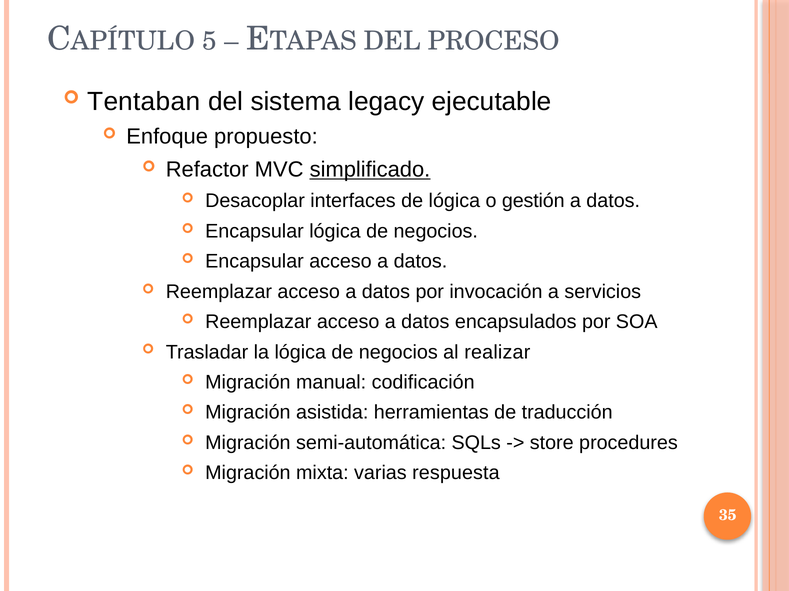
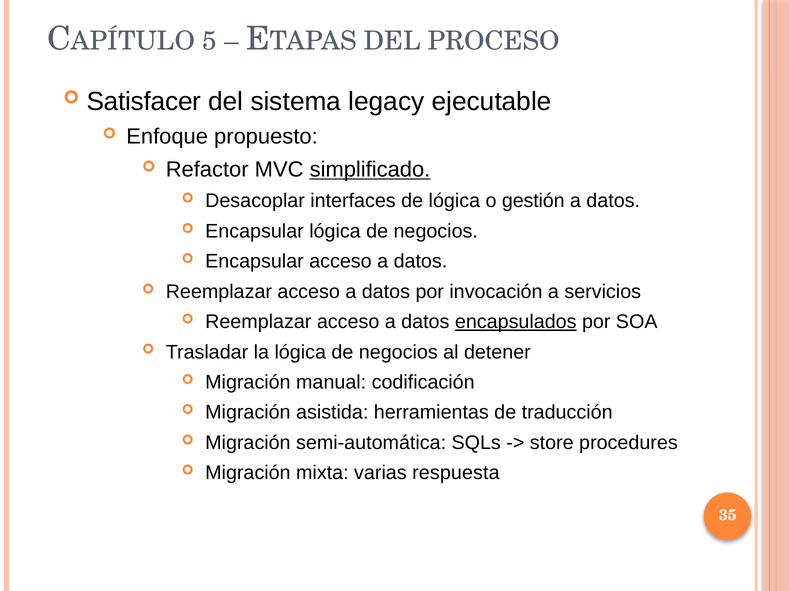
Tentaban: Tentaban -> Satisfacer (144, 102)
encapsulados underline: none -> present (516, 322)
realizar: realizar -> detener (497, 352)
